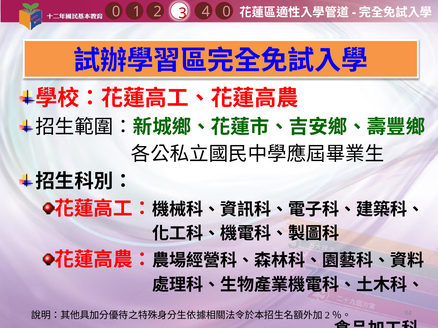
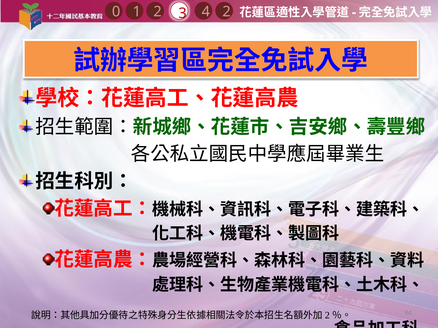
4 0: 0 -> 2 (227, 12)
